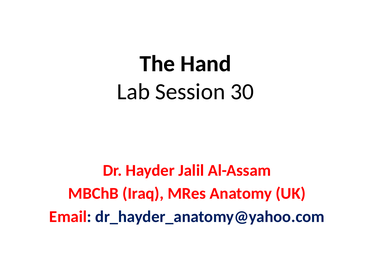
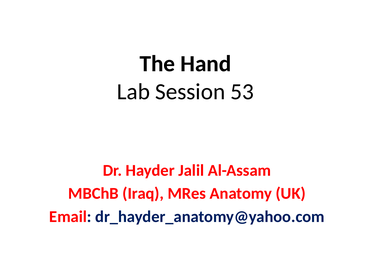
30: 30 -> 53 (242, 92)
